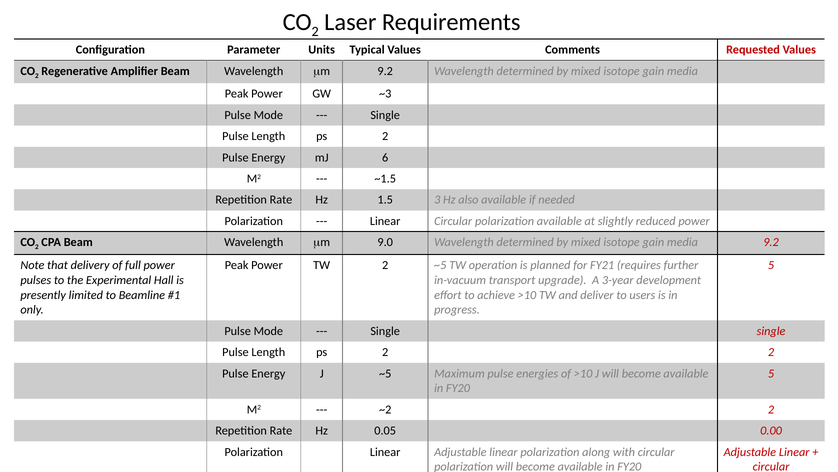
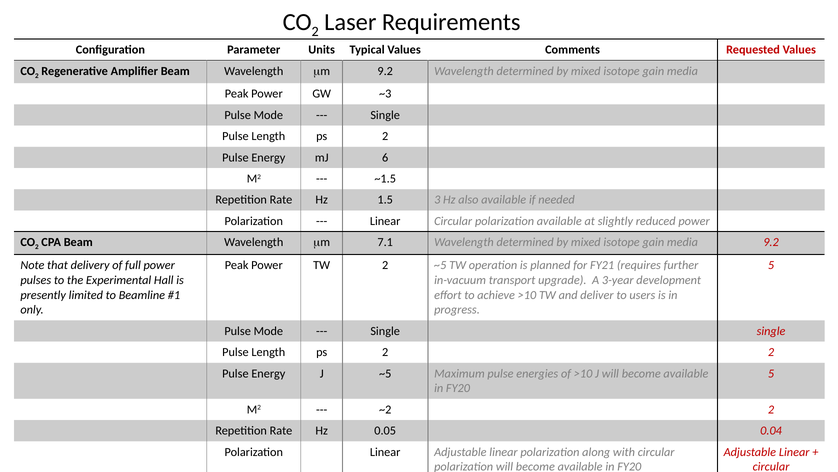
9.0: 9.0 -> 7.1 (385, 242)
0.00: 0.00 -> 0.04 (771, 431)
